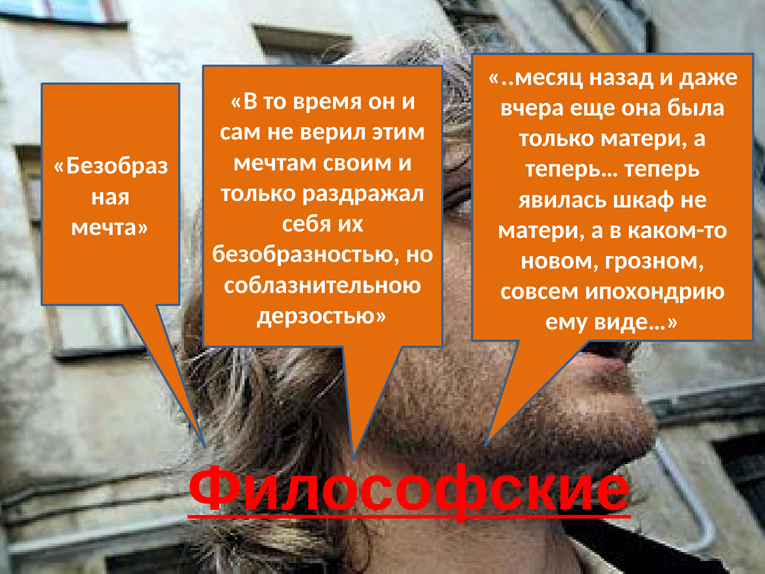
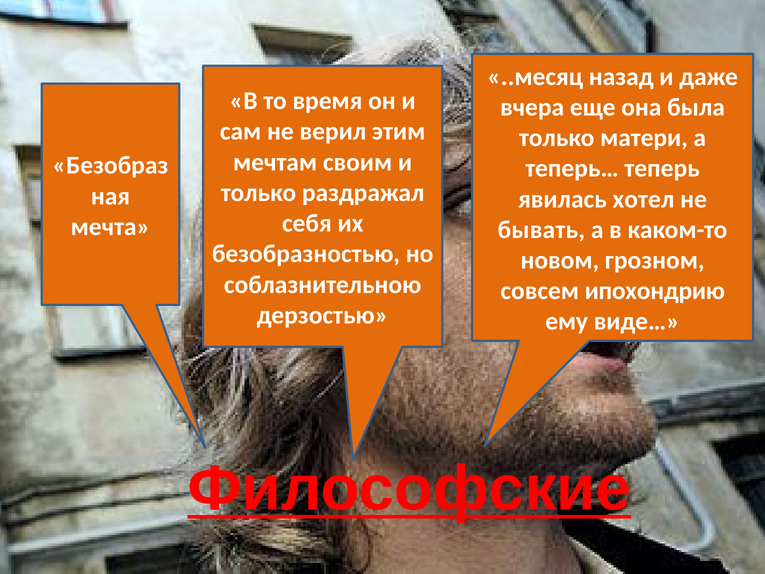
шкаф: шкаф -> хотел (643, 199)
матери: матери -> бывать (541, 230)
